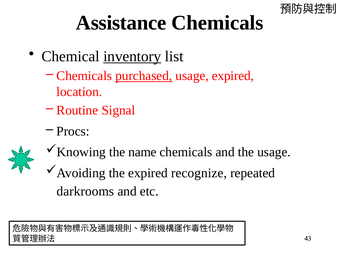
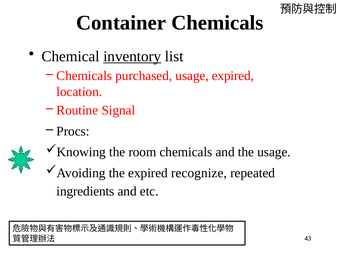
Assistance: Assistance -> Container (121, 23)
purchased underline: present -> none (144, 76)
name: name -> room (142, 152)
darkrooms: darkrooms -> ingredients (85, 191)
